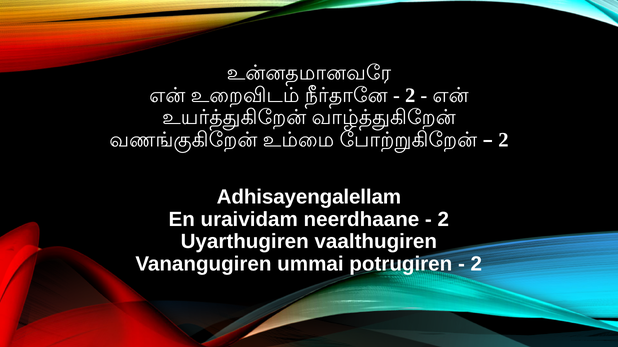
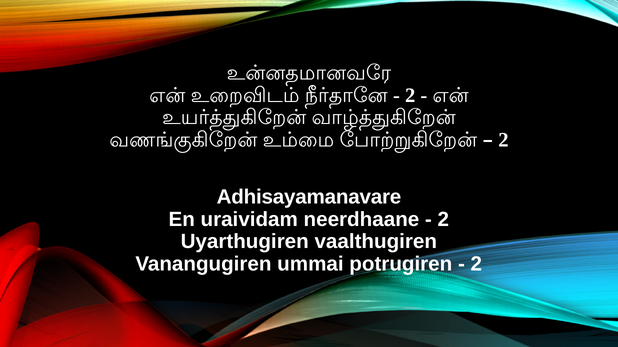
Adhisayengalellam: Adhisayengalellam -> Adhisayamanavare (309, 197)
